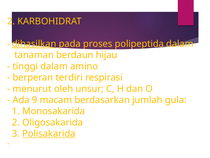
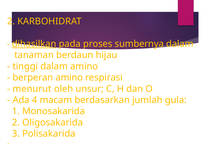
polipeptida: polipeptida -> sumbernya (139, 44)
berperan terdiri: terdiri -> amino (69, 77)
9: 9 -> 4 (35, 100)
Polisakarida underline: present -> none (49, 133)
